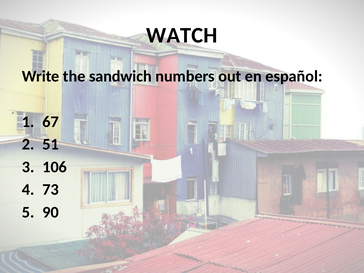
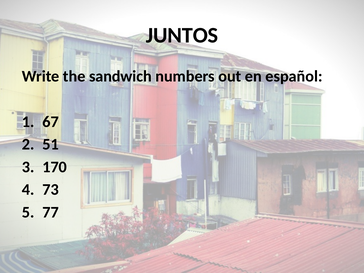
WATCH: WATCH -> JUNTOS (182, 35)
106: 106 -> 170 (55, 167)
90: 90 -> 77 (51, 212)
